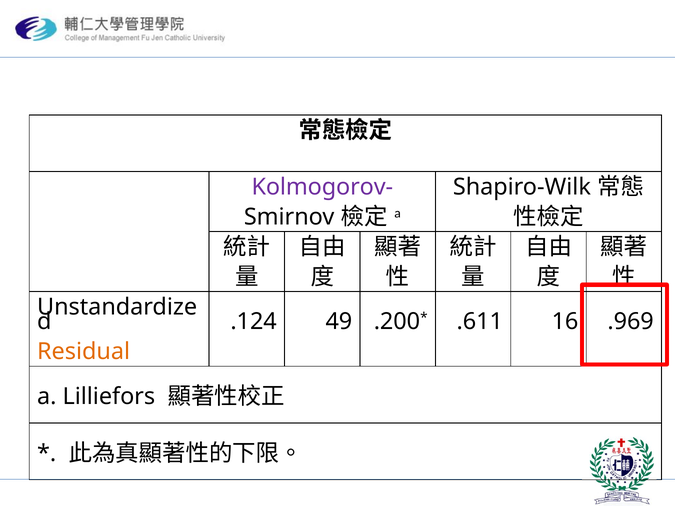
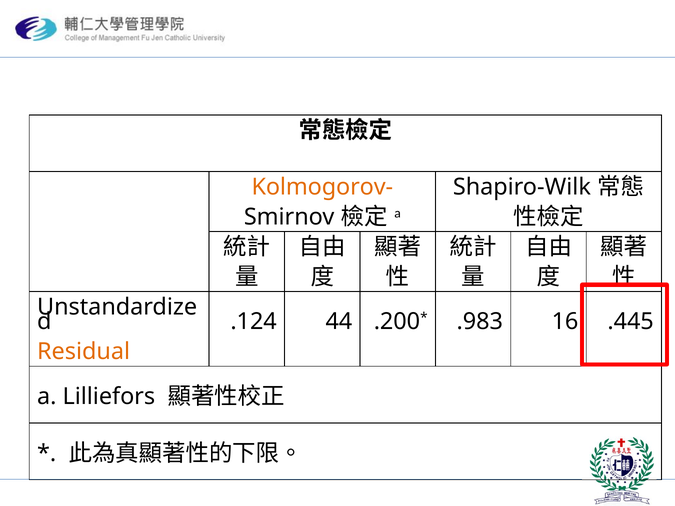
Kolmogorov- colour: purple -> orange (322, 187)
49: 49 -> 44 (339, 322)
.611: .611 -> .983 (480, 322)
.969: .969 -> .445 (631, 322)
